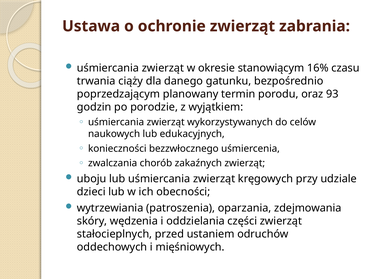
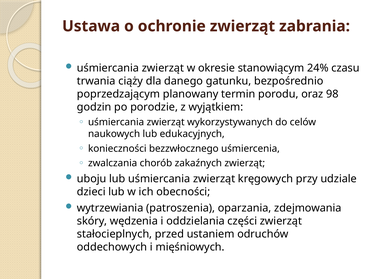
16%: 16% -> 24% (318, 68)
93: 93 -> 98 (332, 94)
